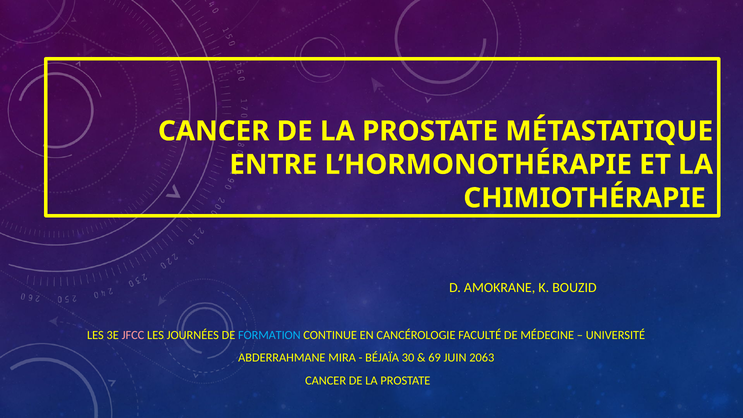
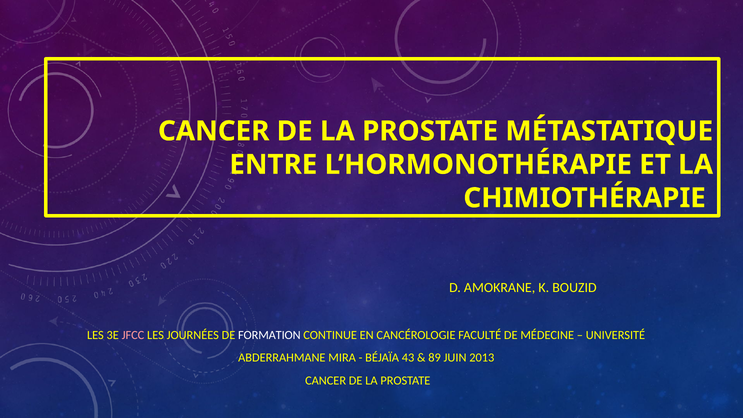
FORMATION colour: light blue -> white (269, 335)
30: 30 -> 43 (408, 358)
69: 69 -> 89 (435, 358)
2063: 2063 -> 2013 (482, 358)
